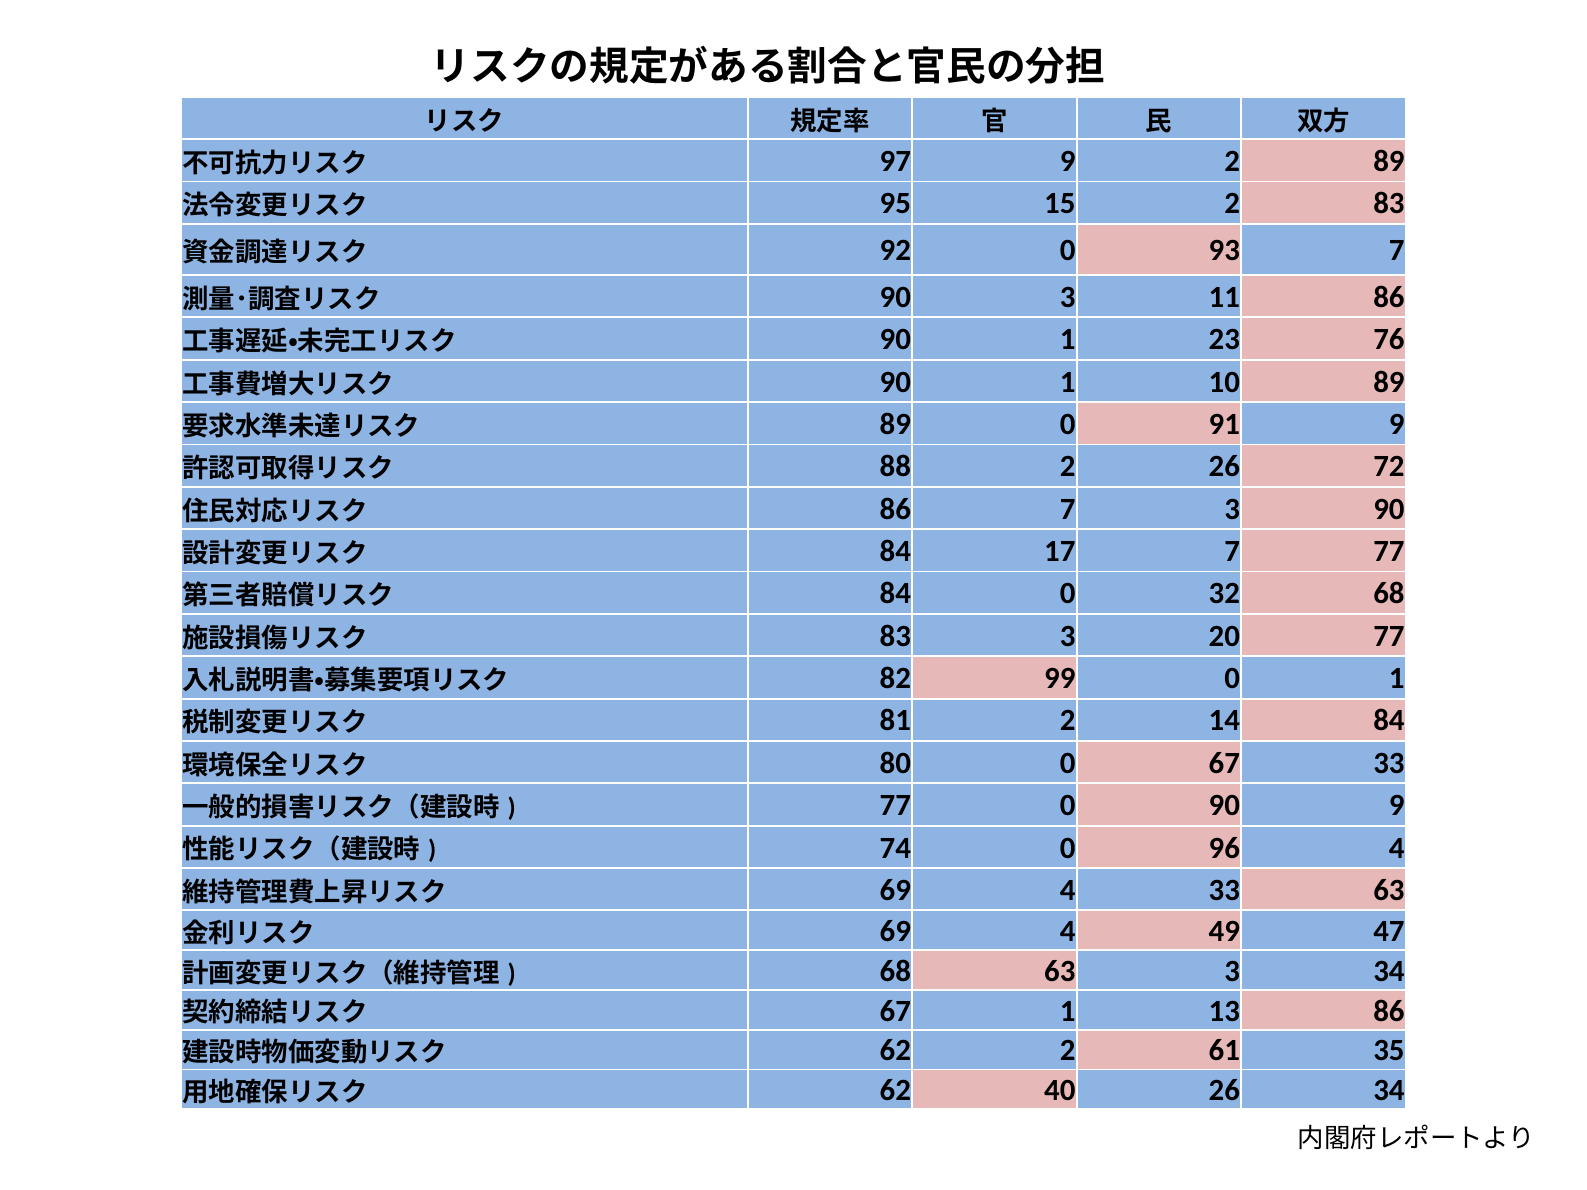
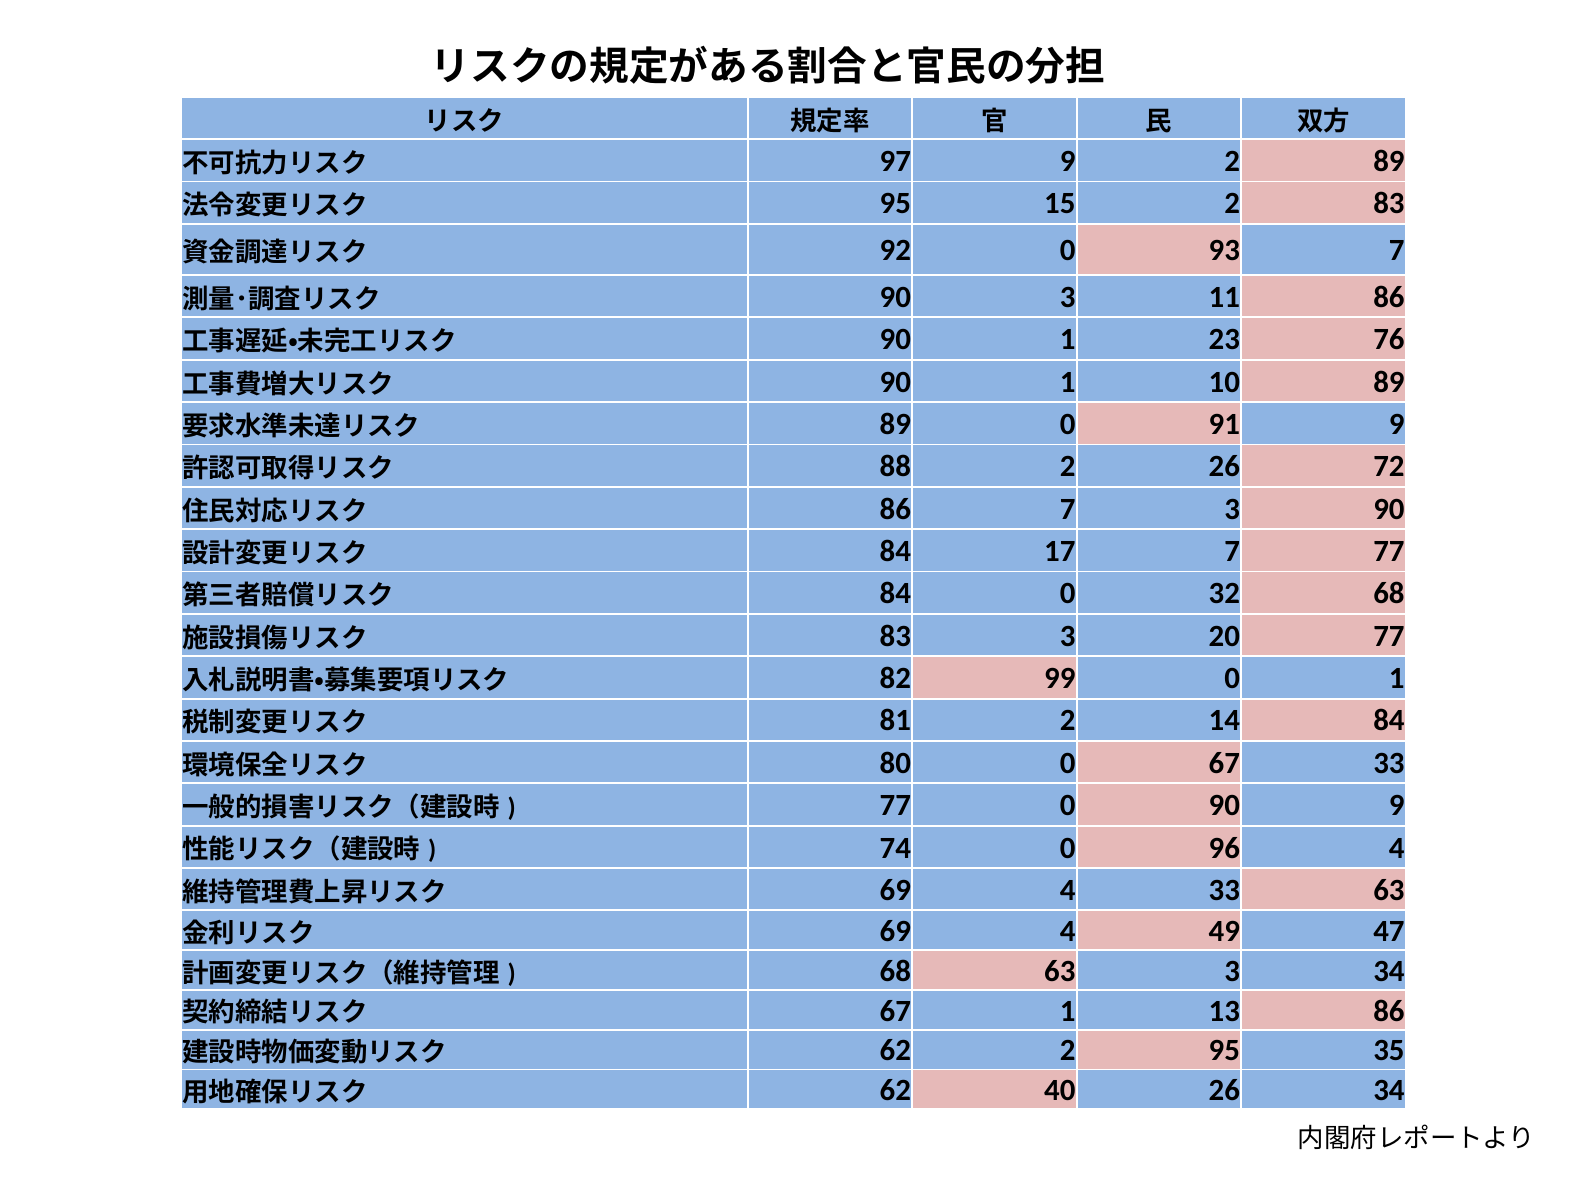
2 61: 61 -> 95 (1224, 1051)
